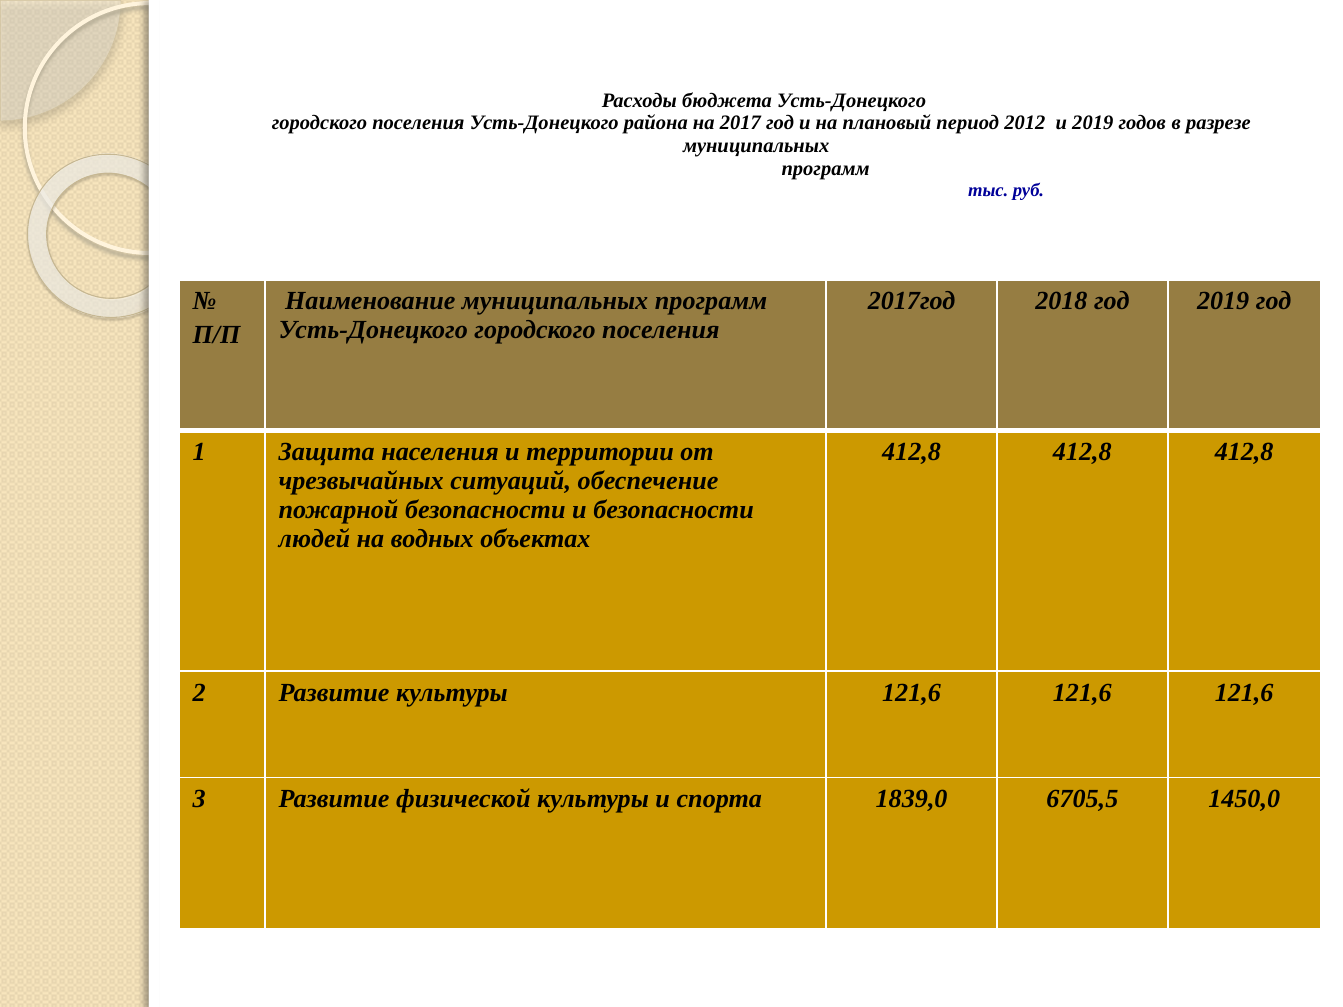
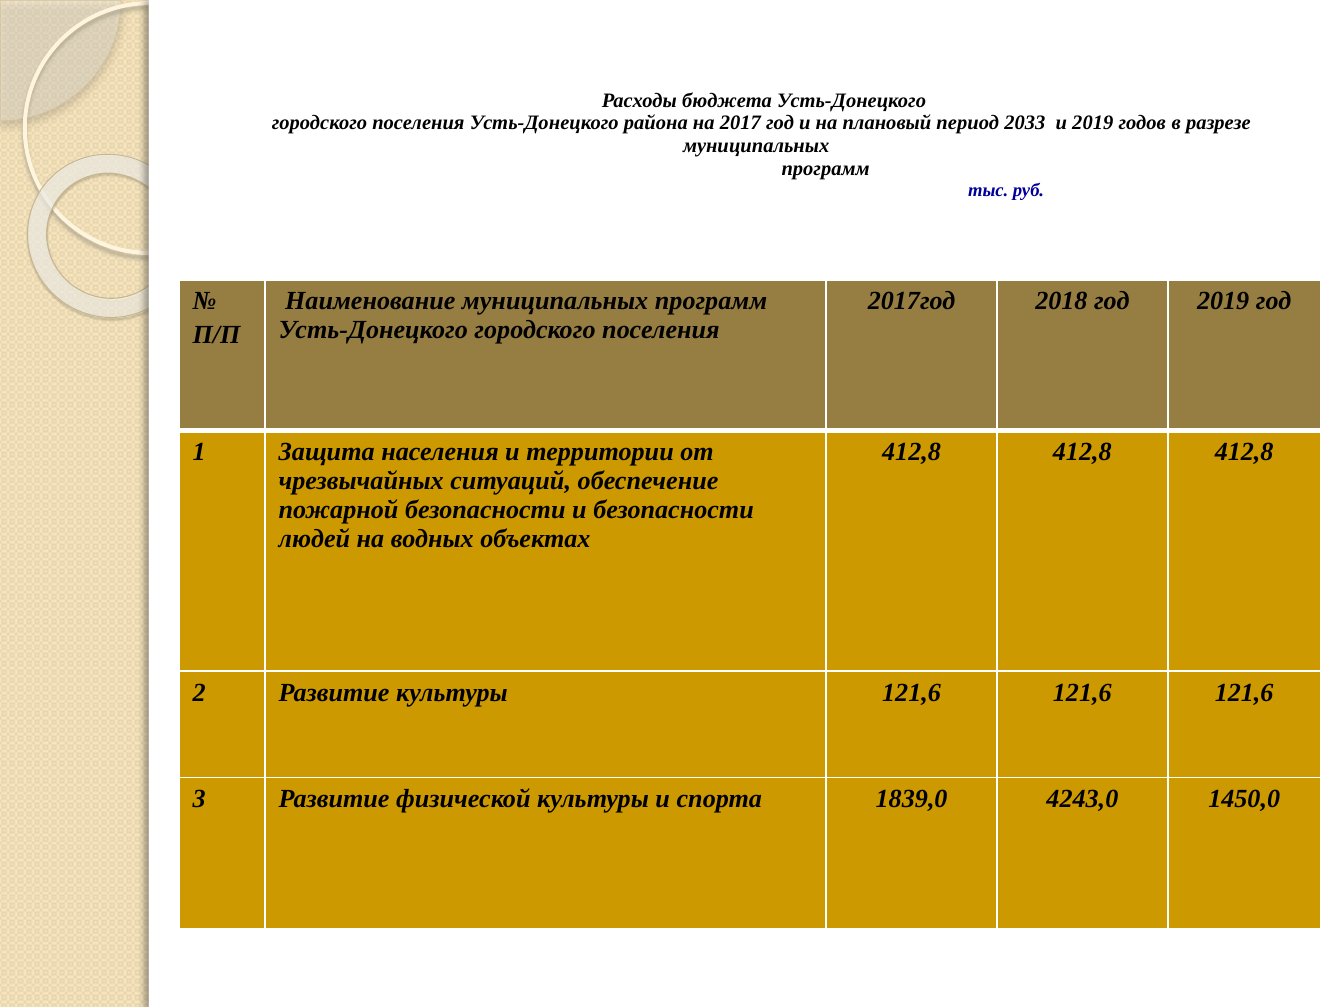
2012: 2012 -> 2033 (1025, 123)
6705,5: 6705,5 -> 4243,0 (1082, 799)
